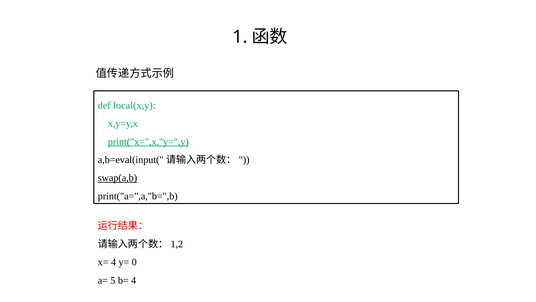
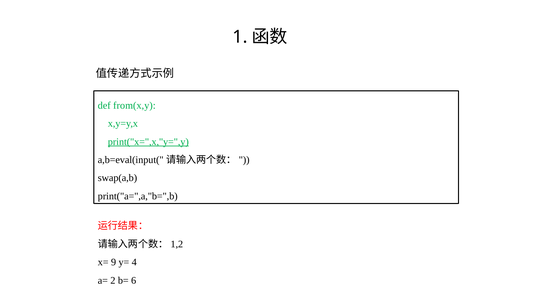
local(x,y: local(x,y -> from(x,y (134, 105)
swap(a,b underline: present -> none (117, 178)
x= 4: 4 -> 9 (114, 262)
0: 0 -> 4 (134, 262)
5: 5 -> 2 (113, 280)
b= 4: 4 -> 6 (134, 280)
